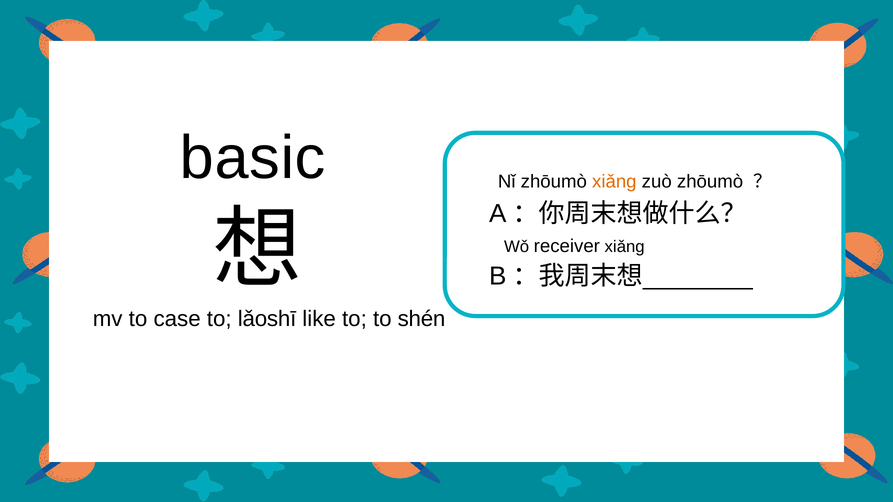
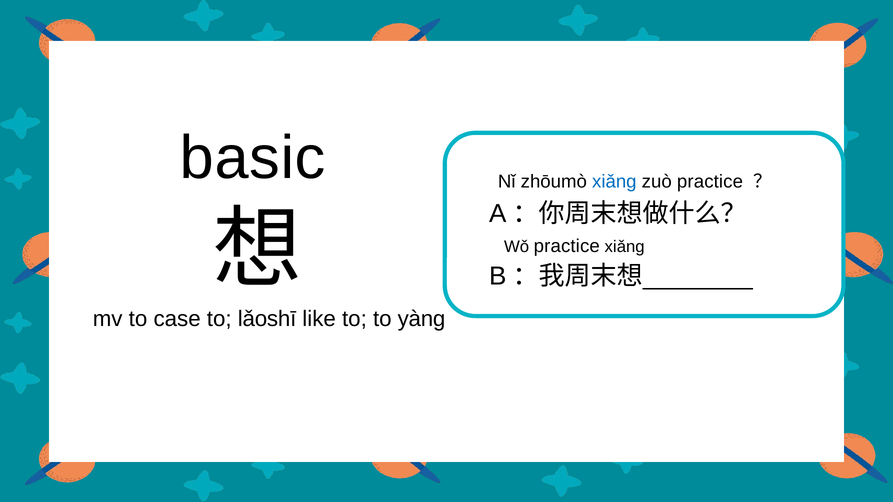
xiǎng colour: orange -> blue (614, 182)
zuò zhōumò: zhōumò -> practice (710, 182)
Wǒ receiver: receiver -> practice (567, 246)
shén: shén -> yàng (422, 319)
